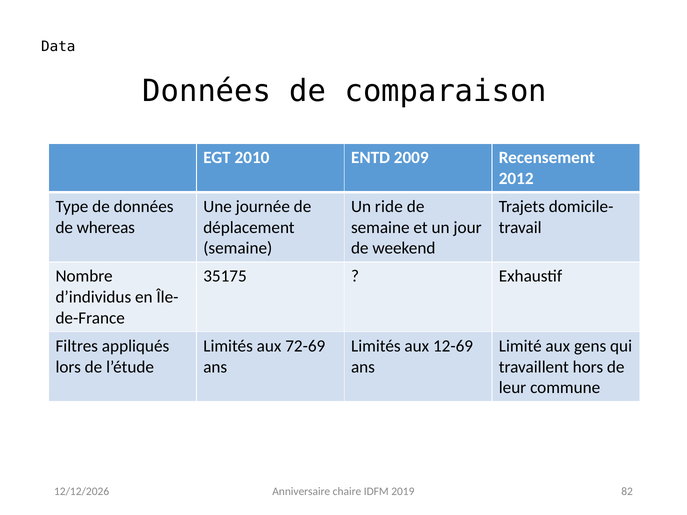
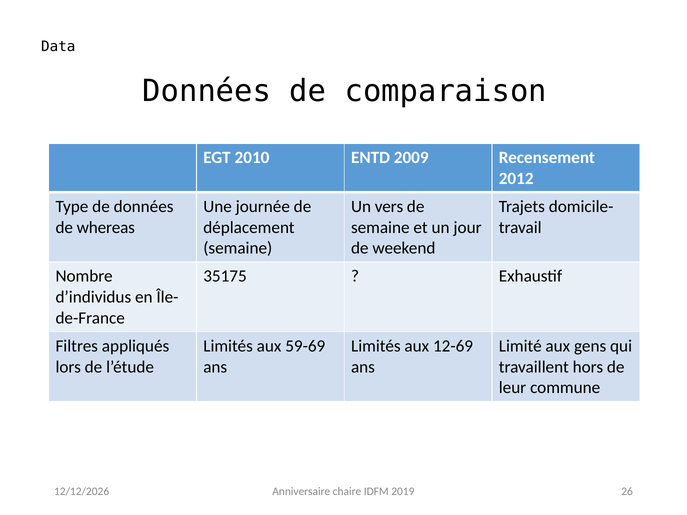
ride: ride -> vers (389, 206)
72-69: 72-69 -> 59-69 (305, 346)
82: 82 -> 26 (627, 492)
